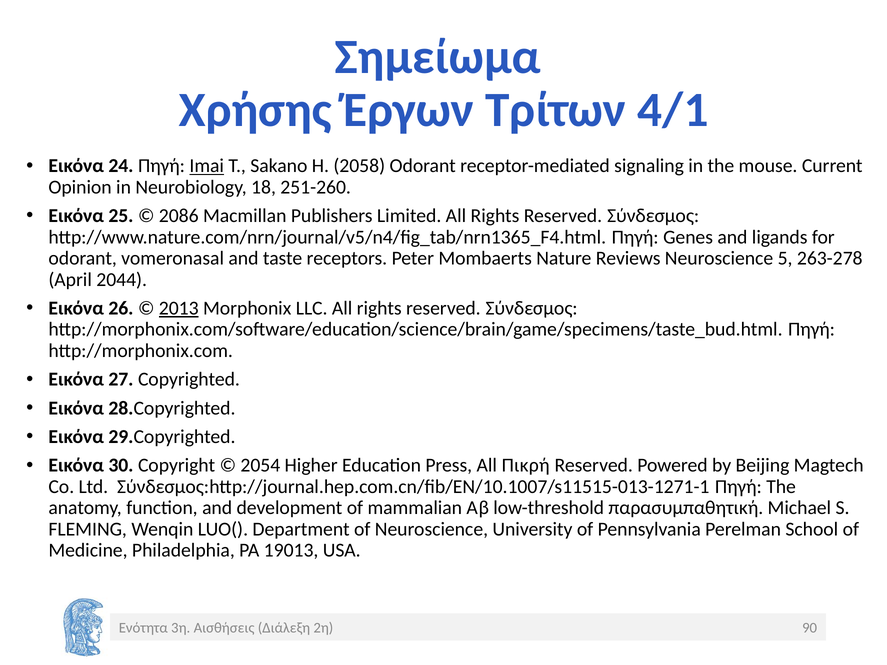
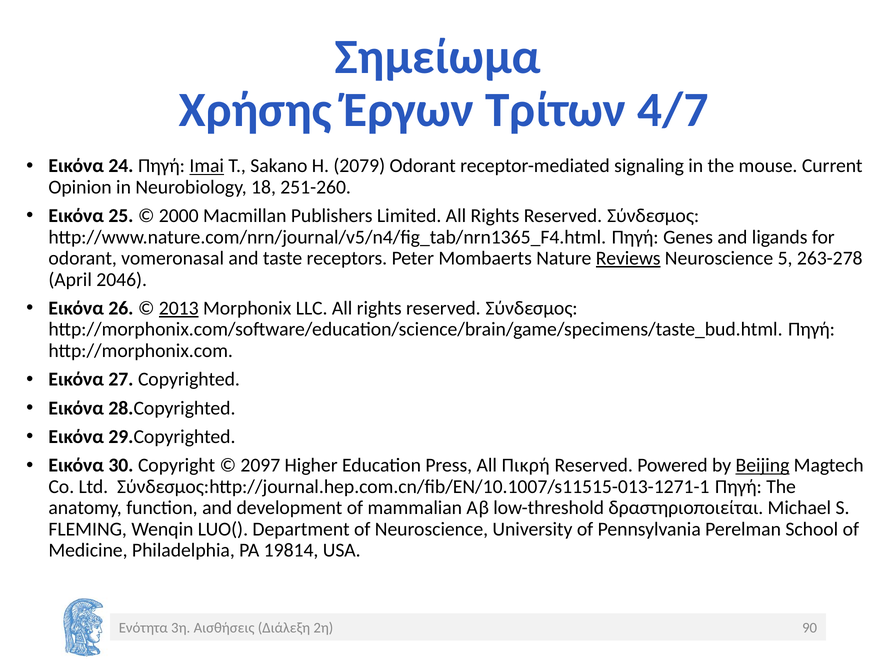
4/1: 4/1 -> 4/7 (673, 110)
2058: 2058 -> 2079 (359, 166)
2086: 2086 -> 2000 (179, 216)
Reviews underline: none -> present (628, 258)
2044: 2044 -> 2046 (122, 280)
2054: 2054 -> 2097 (260, 466)
Beijing underline: none -> present (763, 466)
παρασυμπαθητική: παρασυμπαθητική -> δραστηριοποιείται (686, 508)
19013: 19013 -> 19814 (291, 551)
